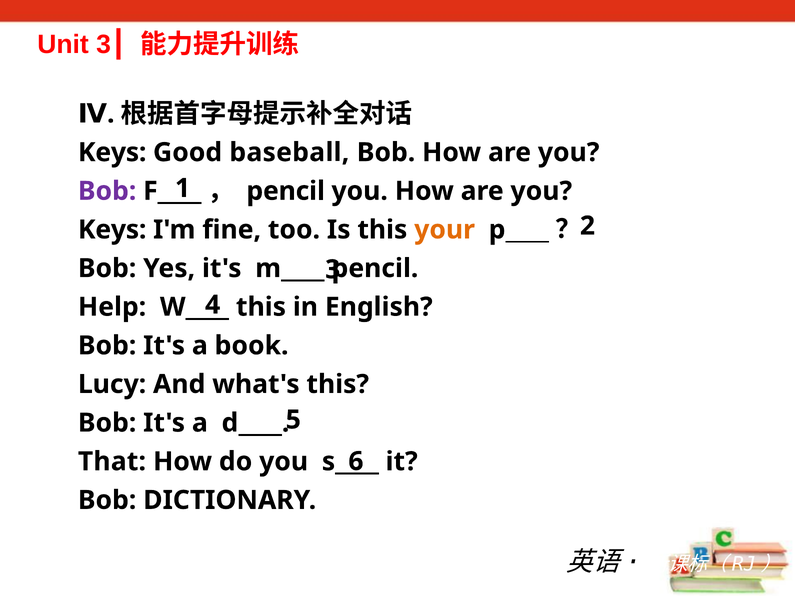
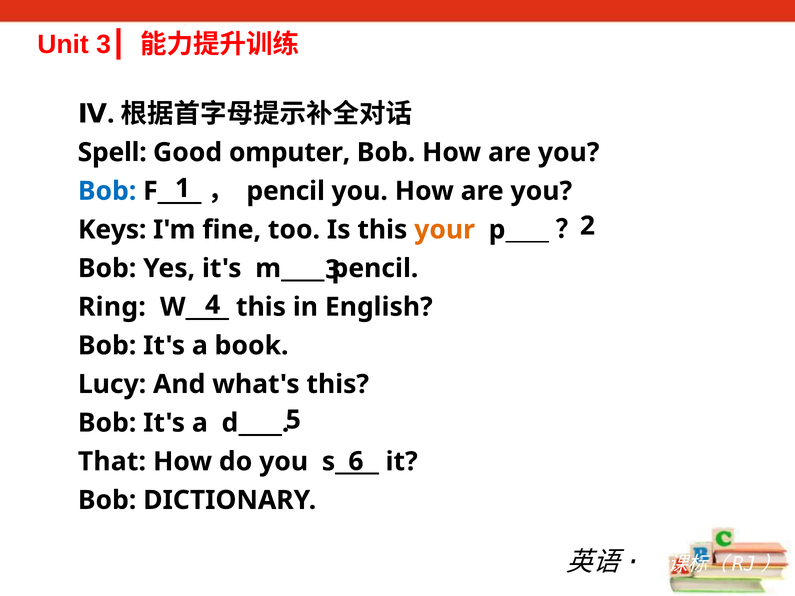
Keys: Keys -> Spell (112, 152)
baseball: baseball -> omputer (290, 152)
Bob colour: purple -> blue (107, 191)
Help: Help -> Ring (112, 307)
